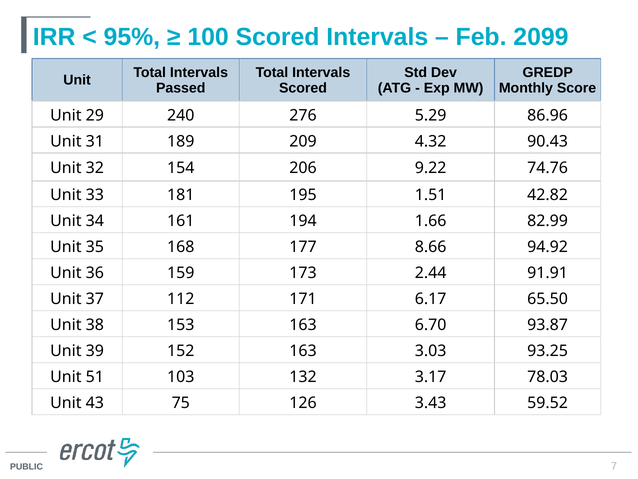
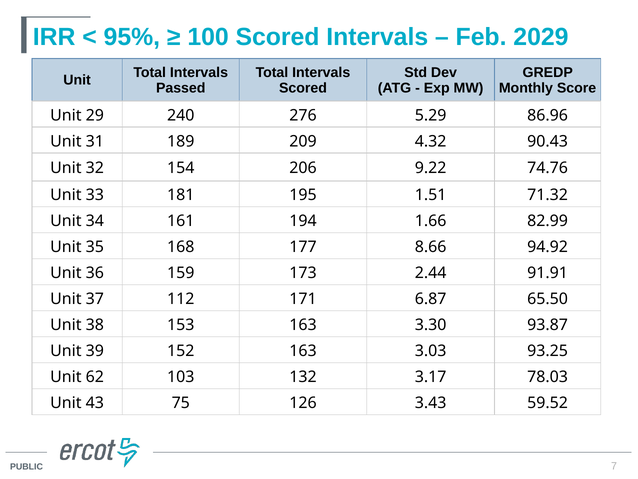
2099: 2099 -> 2029 (541, 37)
42.82: 42.82 -> 71.32 (548, 195)
6.17: 6.17 -> 6.87 (431, 299)
6.70: 6.70 -> 3.30 (431, 325)
51: 51 -> 62 (95, 377)
